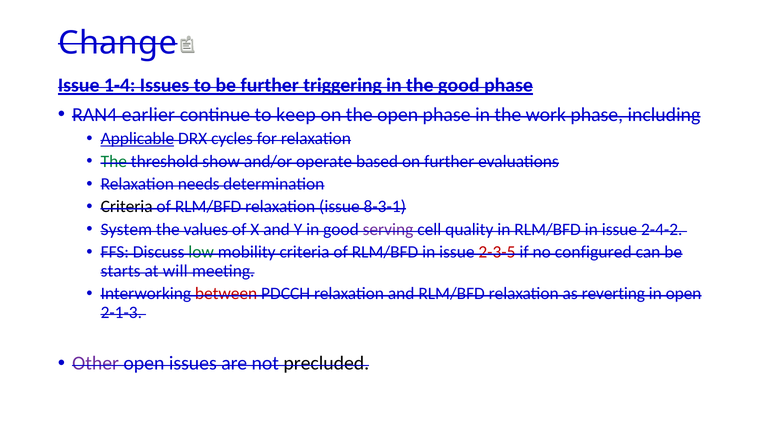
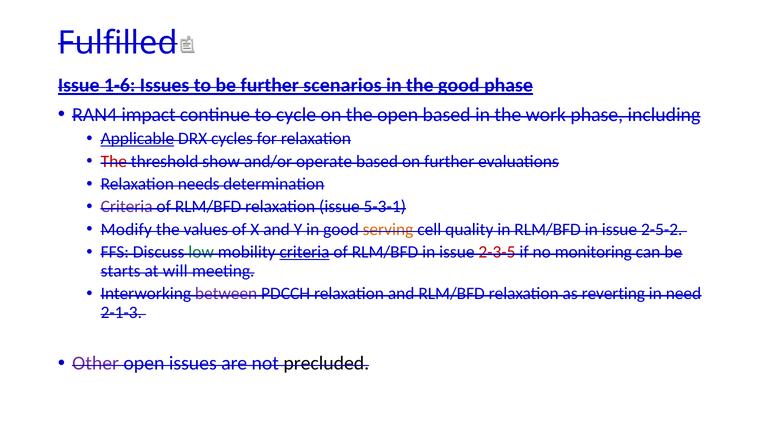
Change: Change -> Fulfilled (118, 43)
1-4: 1-4 -> 1-6 (120, 85)
triggering: triggering -> scenarios (342, 85)
earlier: earlier -> impact (149, 115)
keep: keep -> cycle (296, 115)
open phase: phase -> based (447, 115)
The colour: green -> red (114, 161)
Criteria colour: black -> purple (127, 207)
8-3-1: 8-3-1 -> 5-3-1 (385, 207)
System: System -> Modify (126, 230)
serving colour: purple -> orange (388, 230)
2-4-2: 2-4-2 -> 2-5-2 (662, 230)
criteria underline: none -> present (305, 253)
configured: configured -> monitoring (593, 253)
between colour: red -> purple (226, 294)
in open: open -> need (683, 294)
